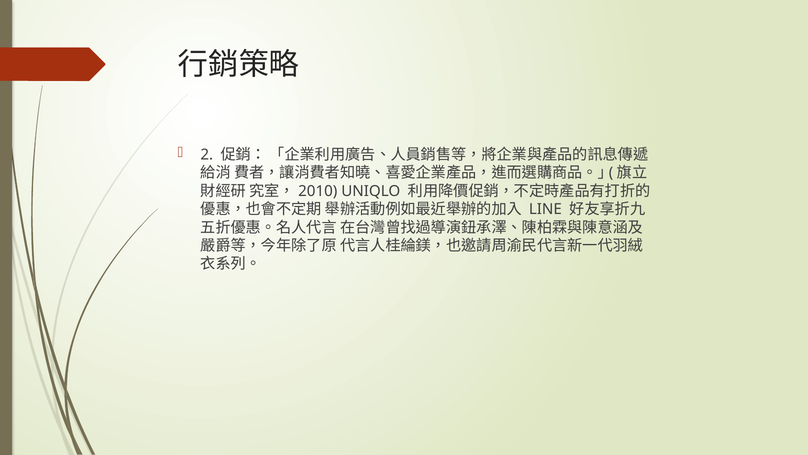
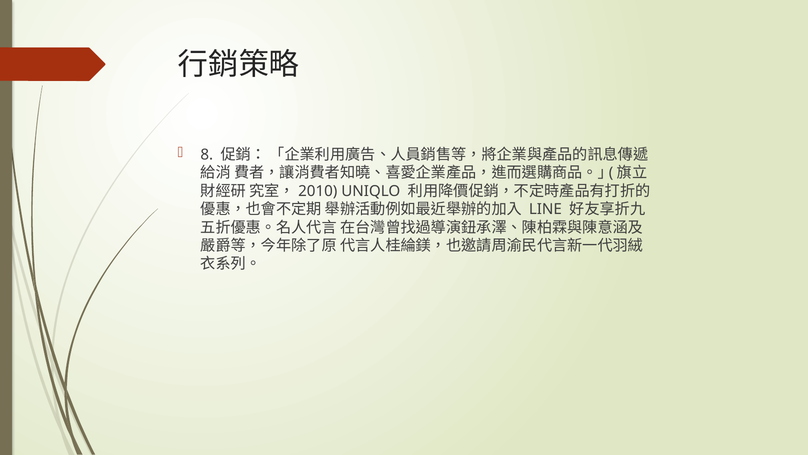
2: 2 -> 8 (207, 155)
